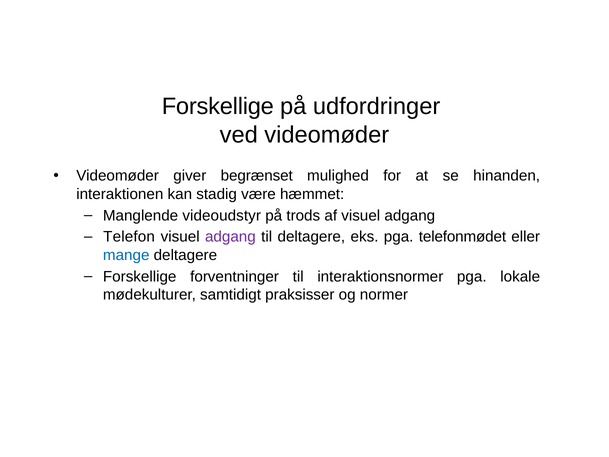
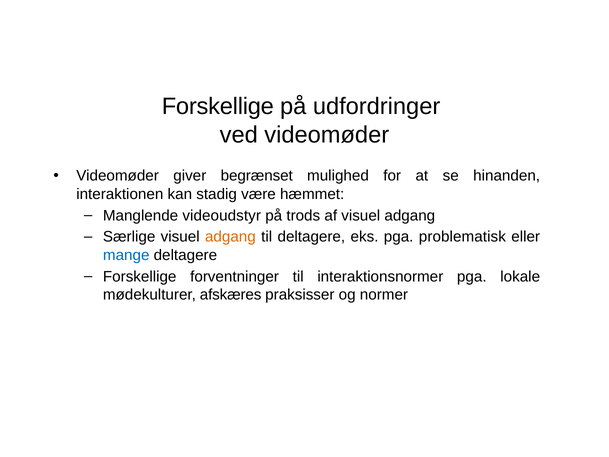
Telefon: Telefon -> Særlige (129, 237)
adgang colour: purple -> orange (230, 237)
telefonmødet: telefonmødet -> problematisk (462, 237)
samtidigt: samtidigt -> afskæres (231, 295)
